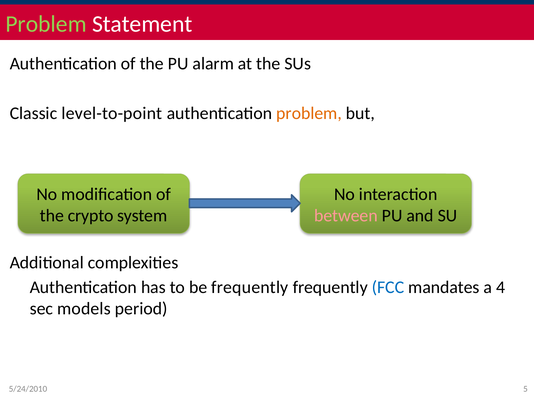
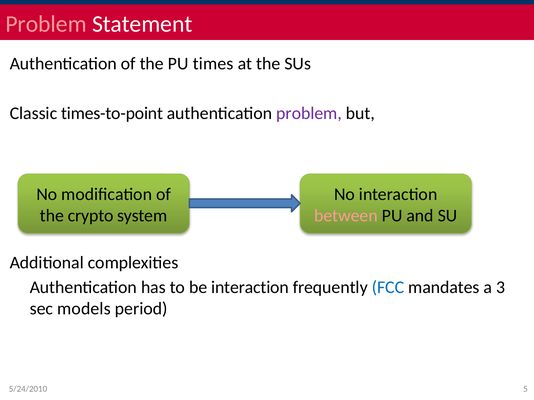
Problem colour: light green -> pink (46, 24)
alarm: alarm -> times (213, 64)
level-to-point: level-to-point -> times-to-point (112, 113)
problem colour: orange -> purple (309, 113)
be frequently: frequently -> interaction (250, 288)
4: 4 -> 3 (501, 288)
